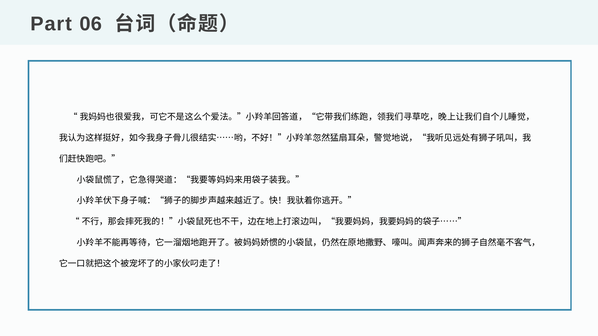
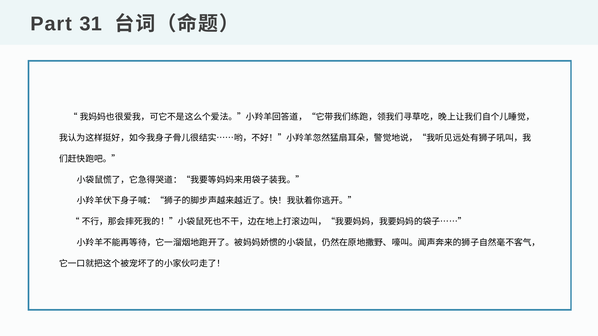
06: 06 -> 31 (91, 24)
